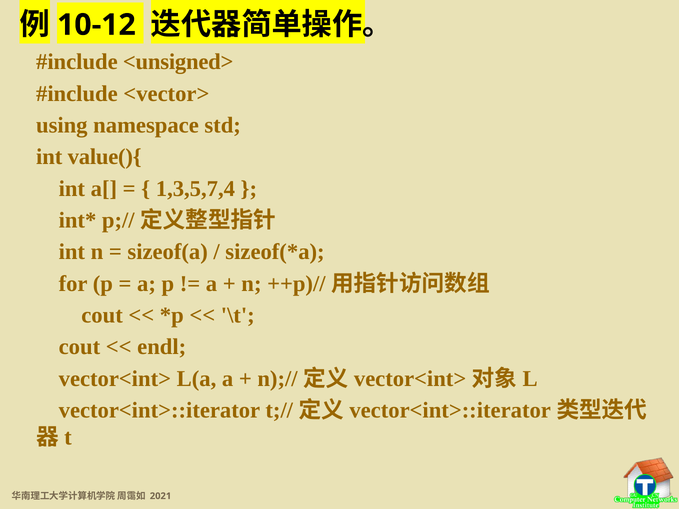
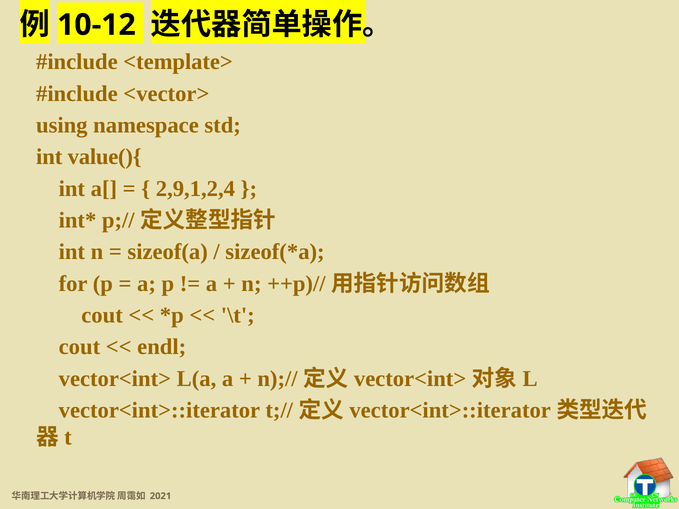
<unsigned>: <unsigned> -> <template> (178, 62)
1,3,5,7,4: 1,3,5,7,4 -> 2,9,1,2,4 (195, 189)
